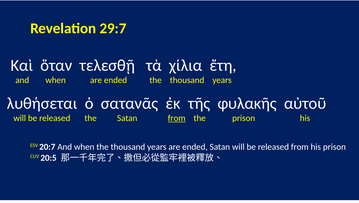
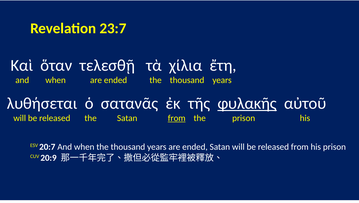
29:7: 29:7 -> 23:7 (113, 28)
φυλακῆς underline: none -> present (247, 103)
20:5: 20:5 -> 20:9 (49, 157)
